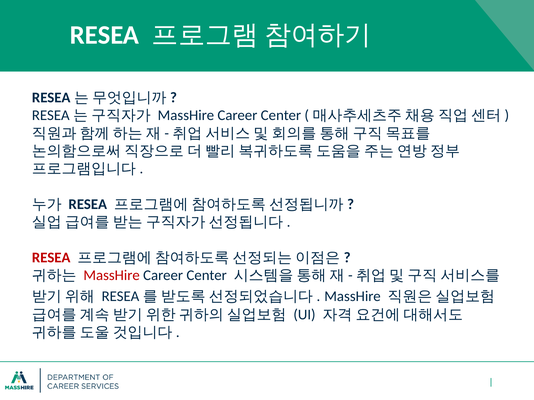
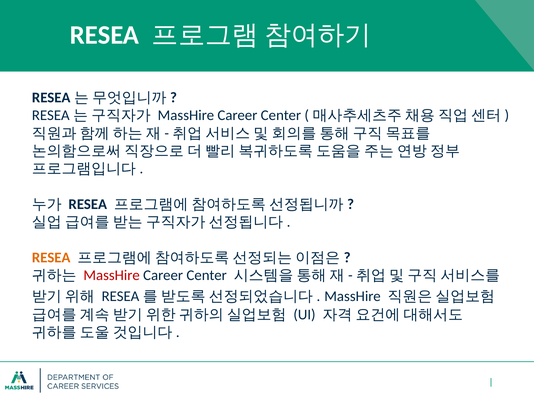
RESEA colour: red -> orange (51, 258)
